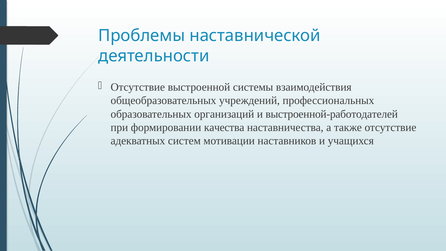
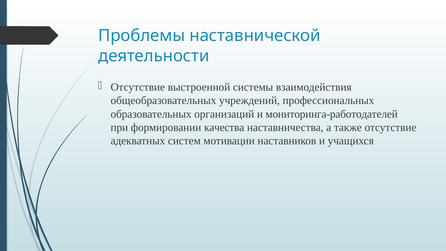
выстроенной-работодателей: выстроенной-работодателей -> мониторинга-работодателей (332, 114)
